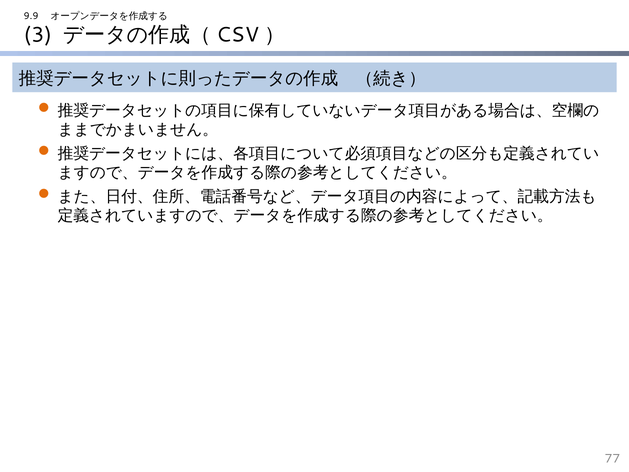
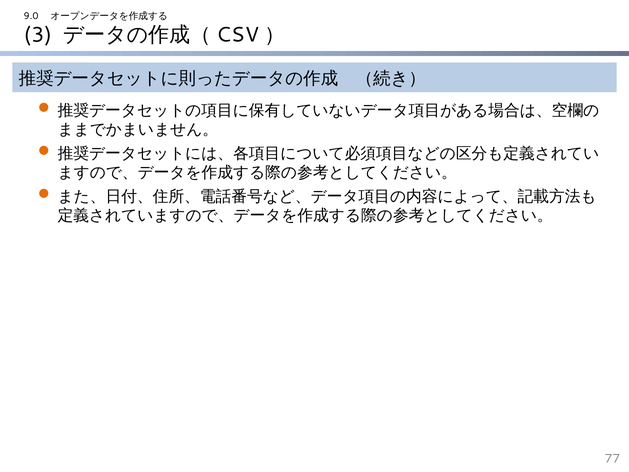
9.9: 9.9 -> 9.0 (31, 16)
